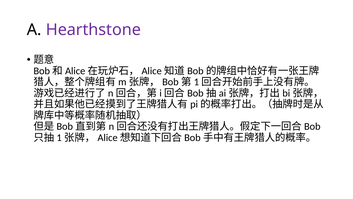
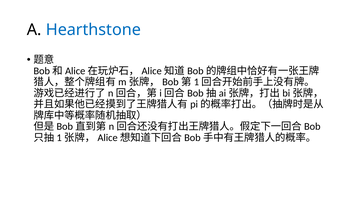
Hearthstone colour: purple -> blue (93, 30)
